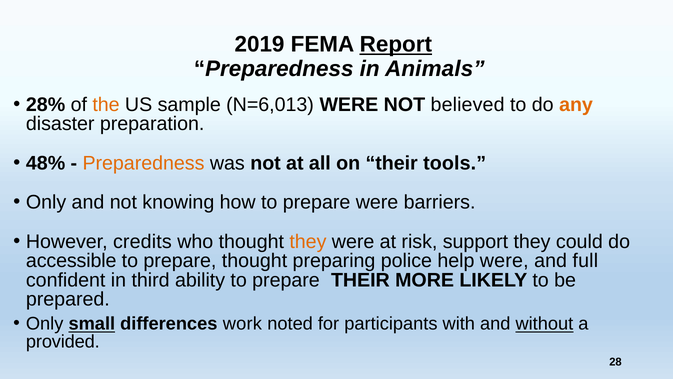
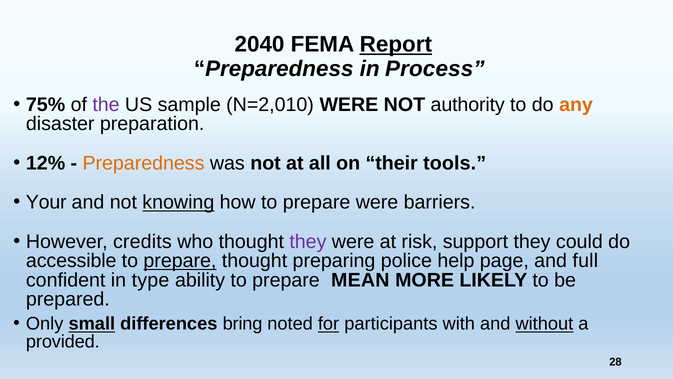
2019: 2019 -> 2040 (260, 44)
Animals: Animals -> Process (435, 69)
28%: 28% -> 75% (46, 105)
the colour: orange -> purple (106, 105)
N=6,013: N=6,013 -> N=2,010 (270, 105)
believed: believed -> authority (468, 105)
48%: 48% -> 12% (46, 163)
Only: Only -> Your (46, 202)
knowing underline: none -> present (178, 202)
they colour: orange -> purple (308, 242)
prepare underline: none -> present (180, 261)
help were: were -> page (504, 261)
third: third -> type (150, 280)
prepare THEIR: THEIR -> MEAN (360, 280)
work: work -> bring (243, 324)
for underline: none -> present (329, 324)
